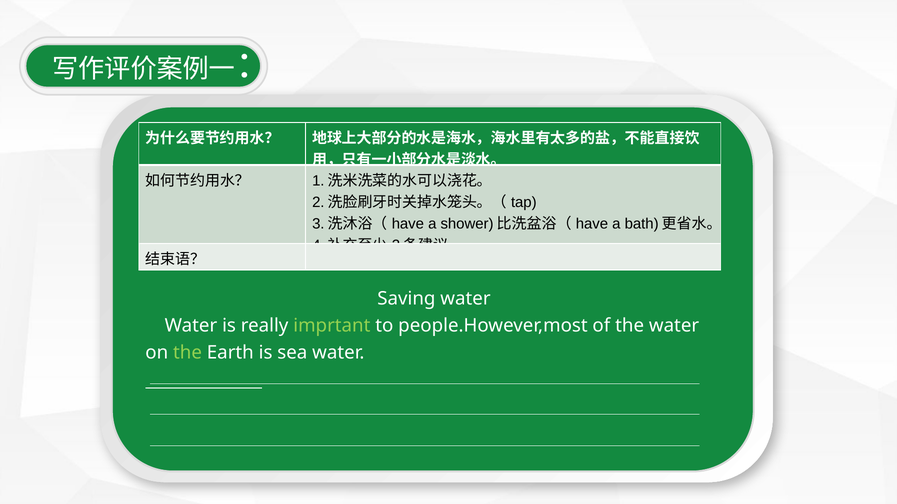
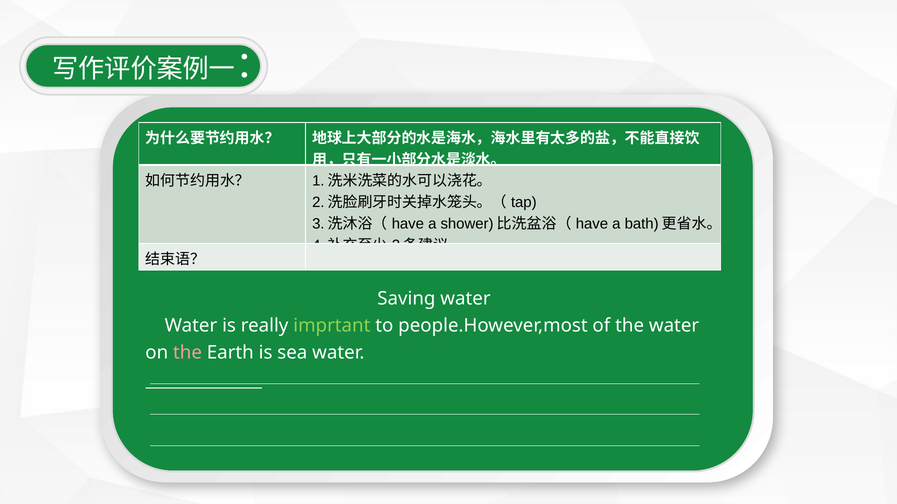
the colour: light green -> pink (188, 353)
